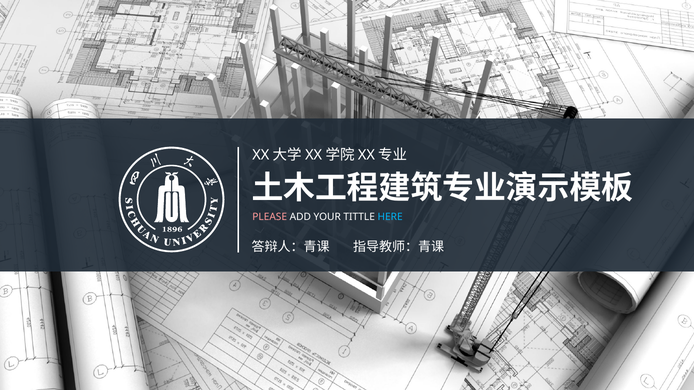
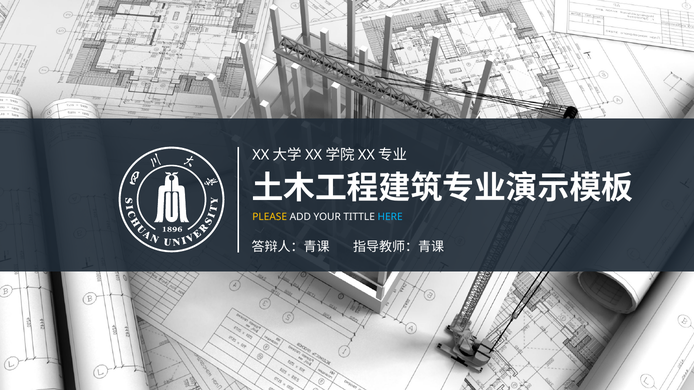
PLEASE colour: pink -> yellow (270, 217)
